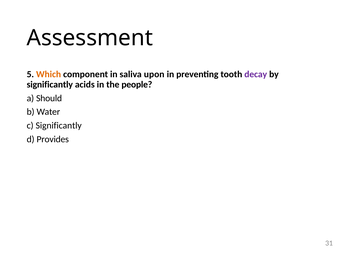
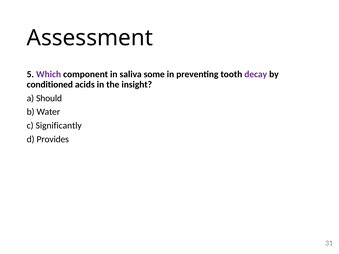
Which colour: orange -> purple (49, 74)
upon: upon -> some (154, 74)
significantly: significantly -> conditioned (50, 85)
people: people -> insight (137, 85)
